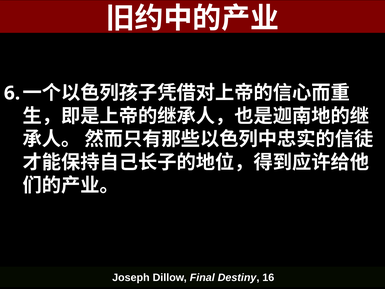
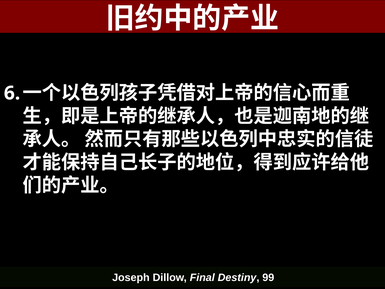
16: 16 -> 99 (268, 277)
